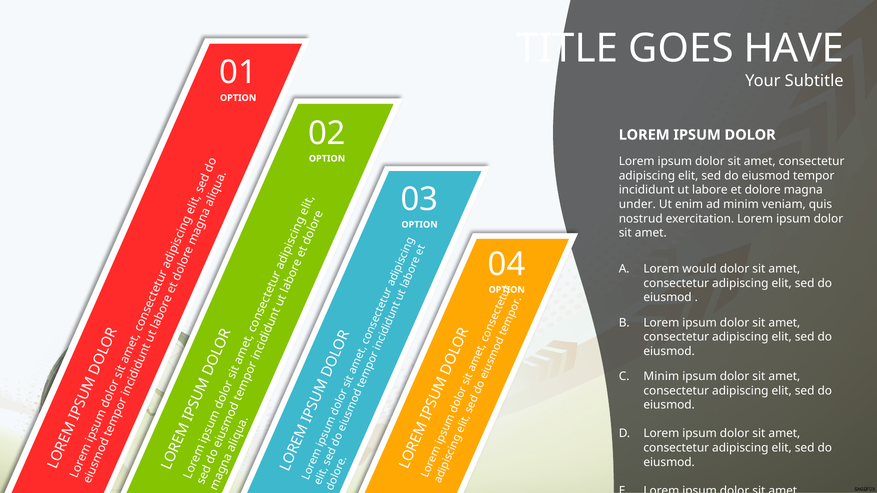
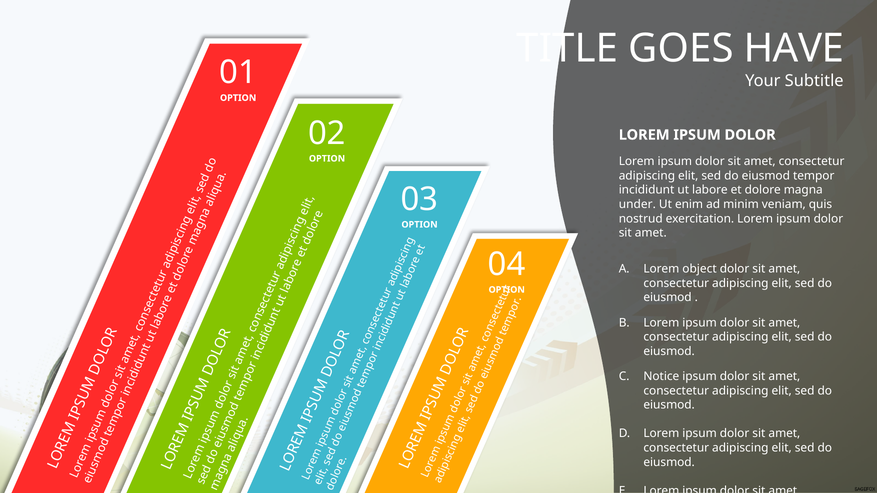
would: would -> object (700, 269)
Minim: Minim -> Notice (661, 377)
